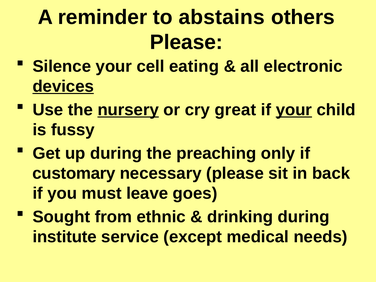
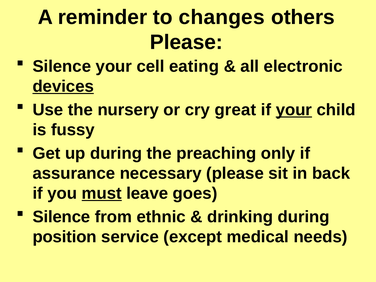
abstains: abstains -> changes (222, 17)
nursery underline: present -> none (128, 110)
customary: customary -> assurance (74, 173)
must underline: none -> present (102, 193)
Sought: Sought -> Silence (61, 217)
institute: institute -> position (65, 237)
